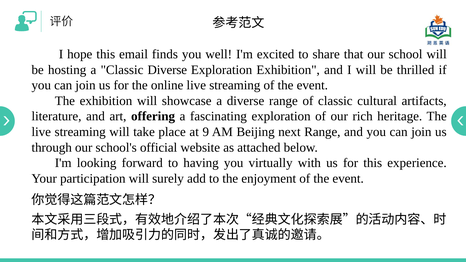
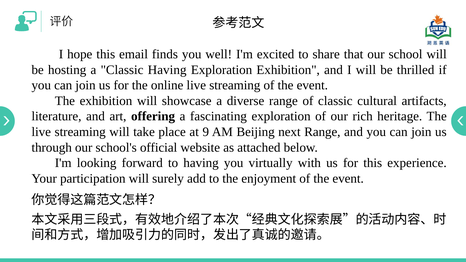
Classic Diverse: Diverse -> Having (167, 70)
